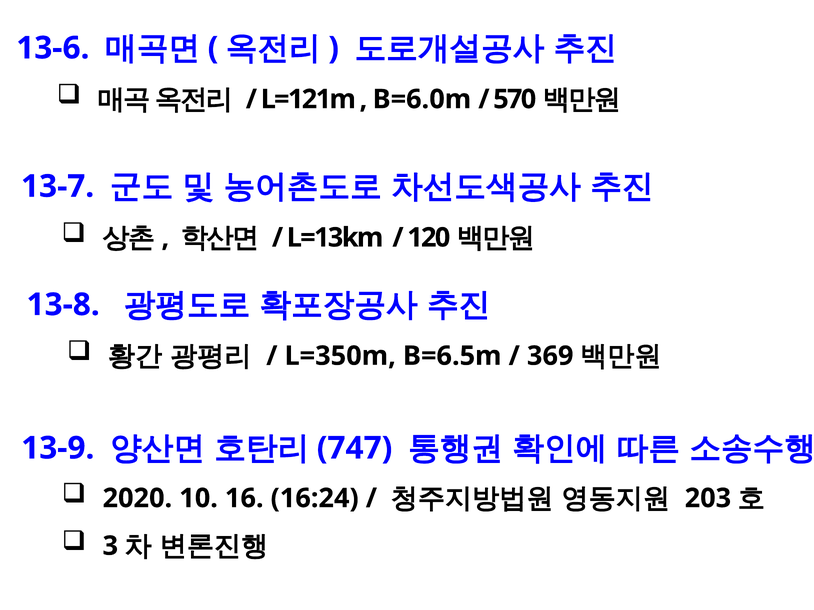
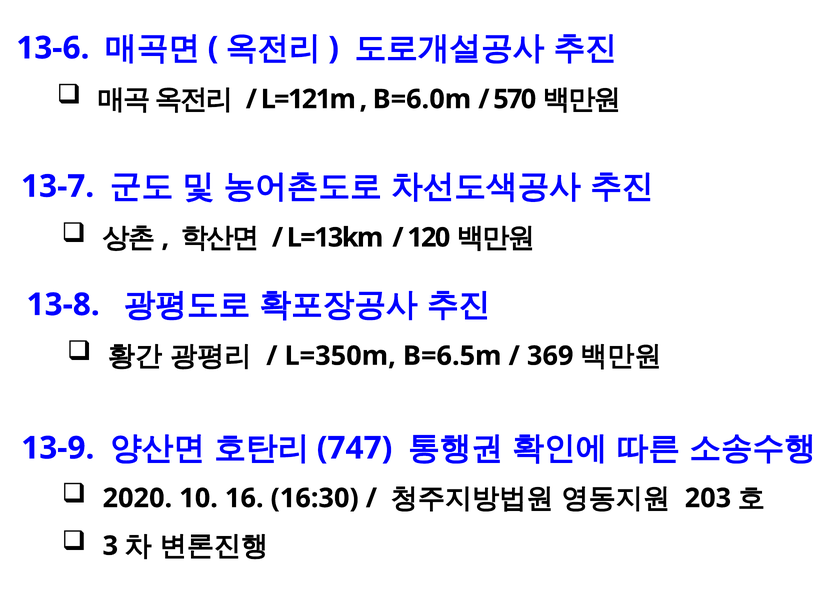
16:24: 16:24 -> 16:30 (315, 499)
